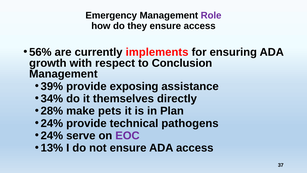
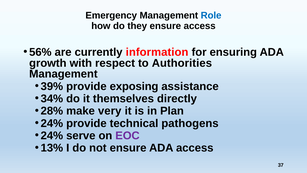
Role colour: purple -> blue (211, 15)
implements: implements -> information (157, 52)
Conclusion: Conclusion -> Authorities (182, 63)
pets: pets -> very (110, 111)
